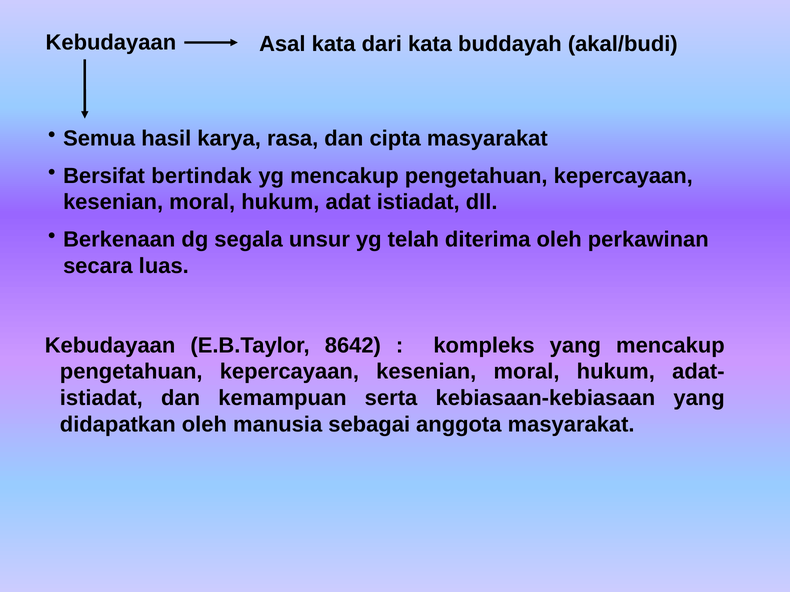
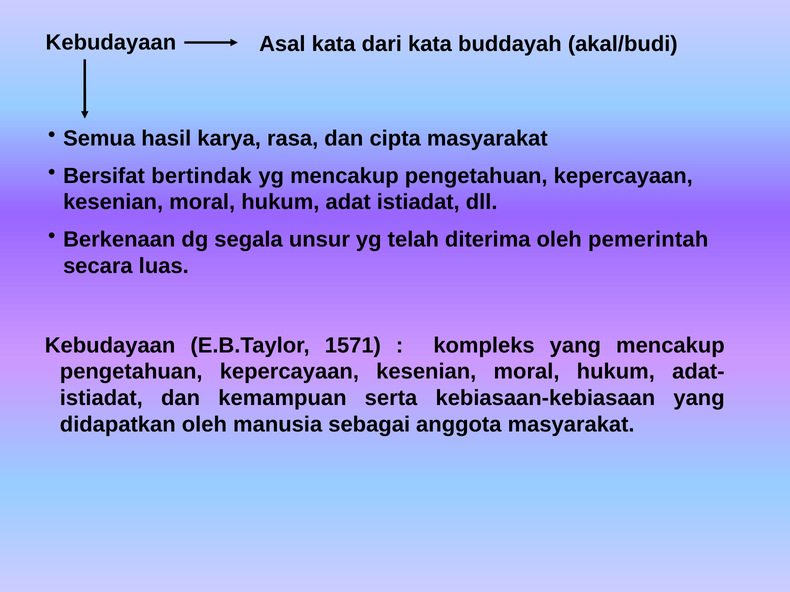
perkawinan: perkawinan -> pemerintah (648, 240)
8642: 8642 -> 1571 (353, 346)
